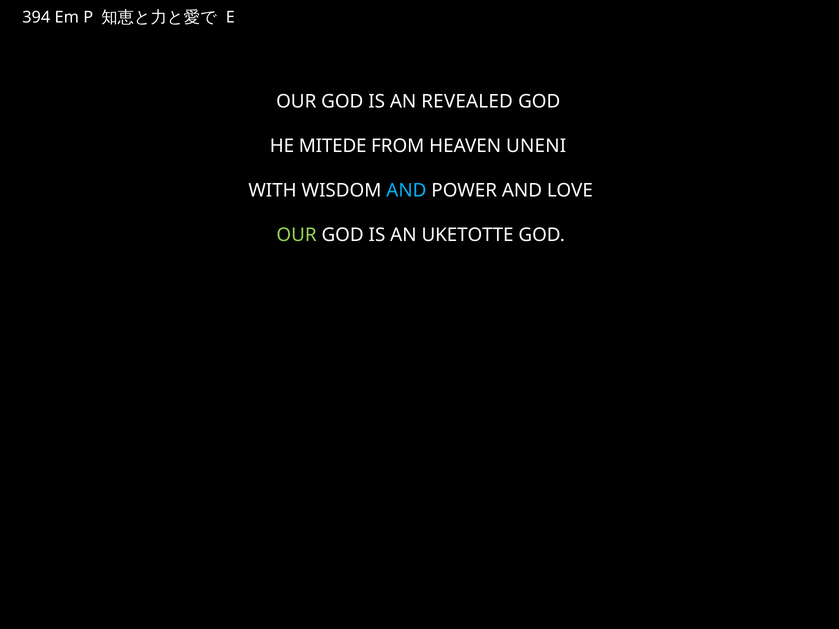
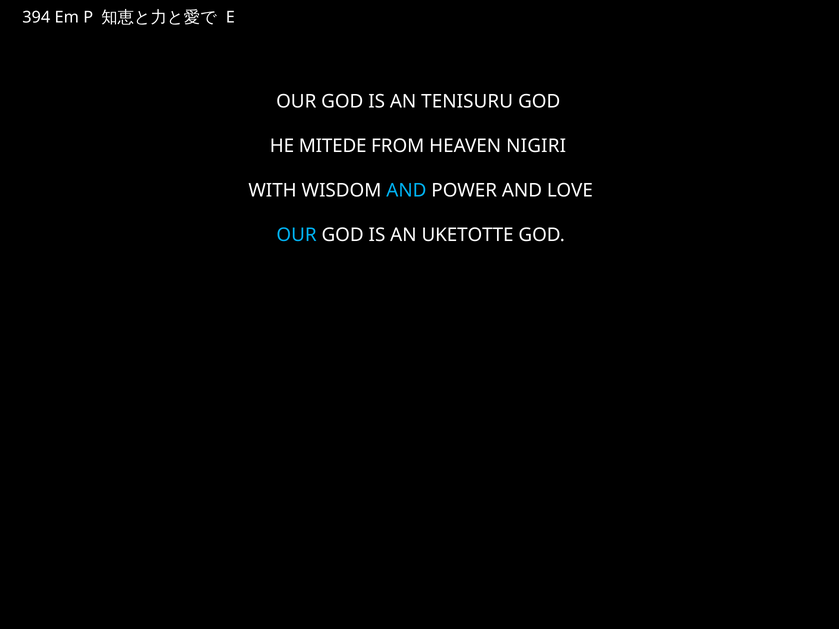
REVEALED: REVEALED -> TENISURU (467, 102)
UNENI: UNENI -> NIGIRI (536, 146)
OUR colour: light green -> light blue (297, 235)
